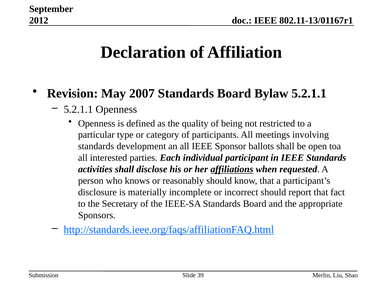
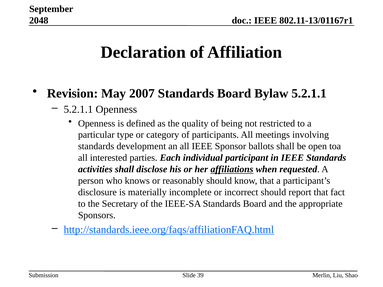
2012: 2012 -> 2048 (39, 20)
